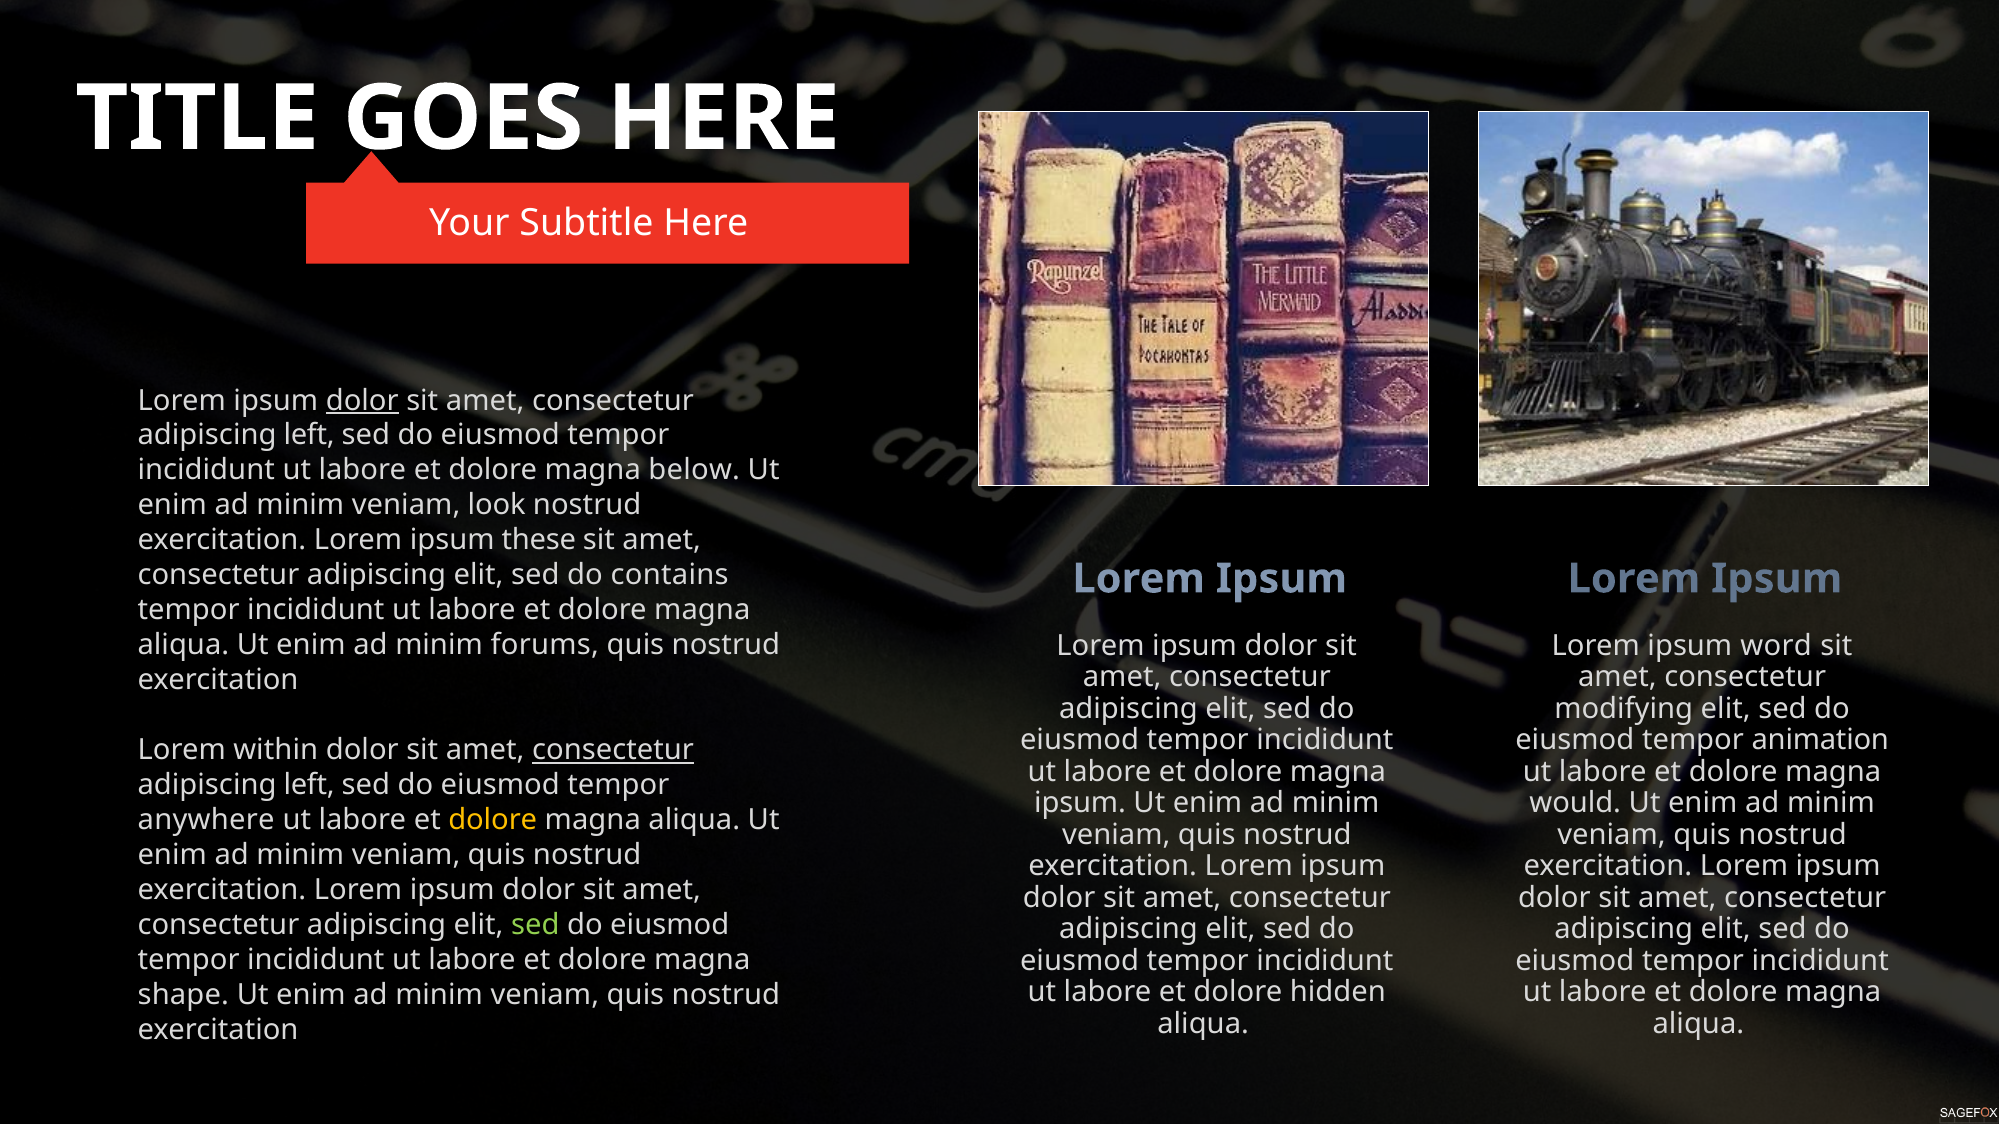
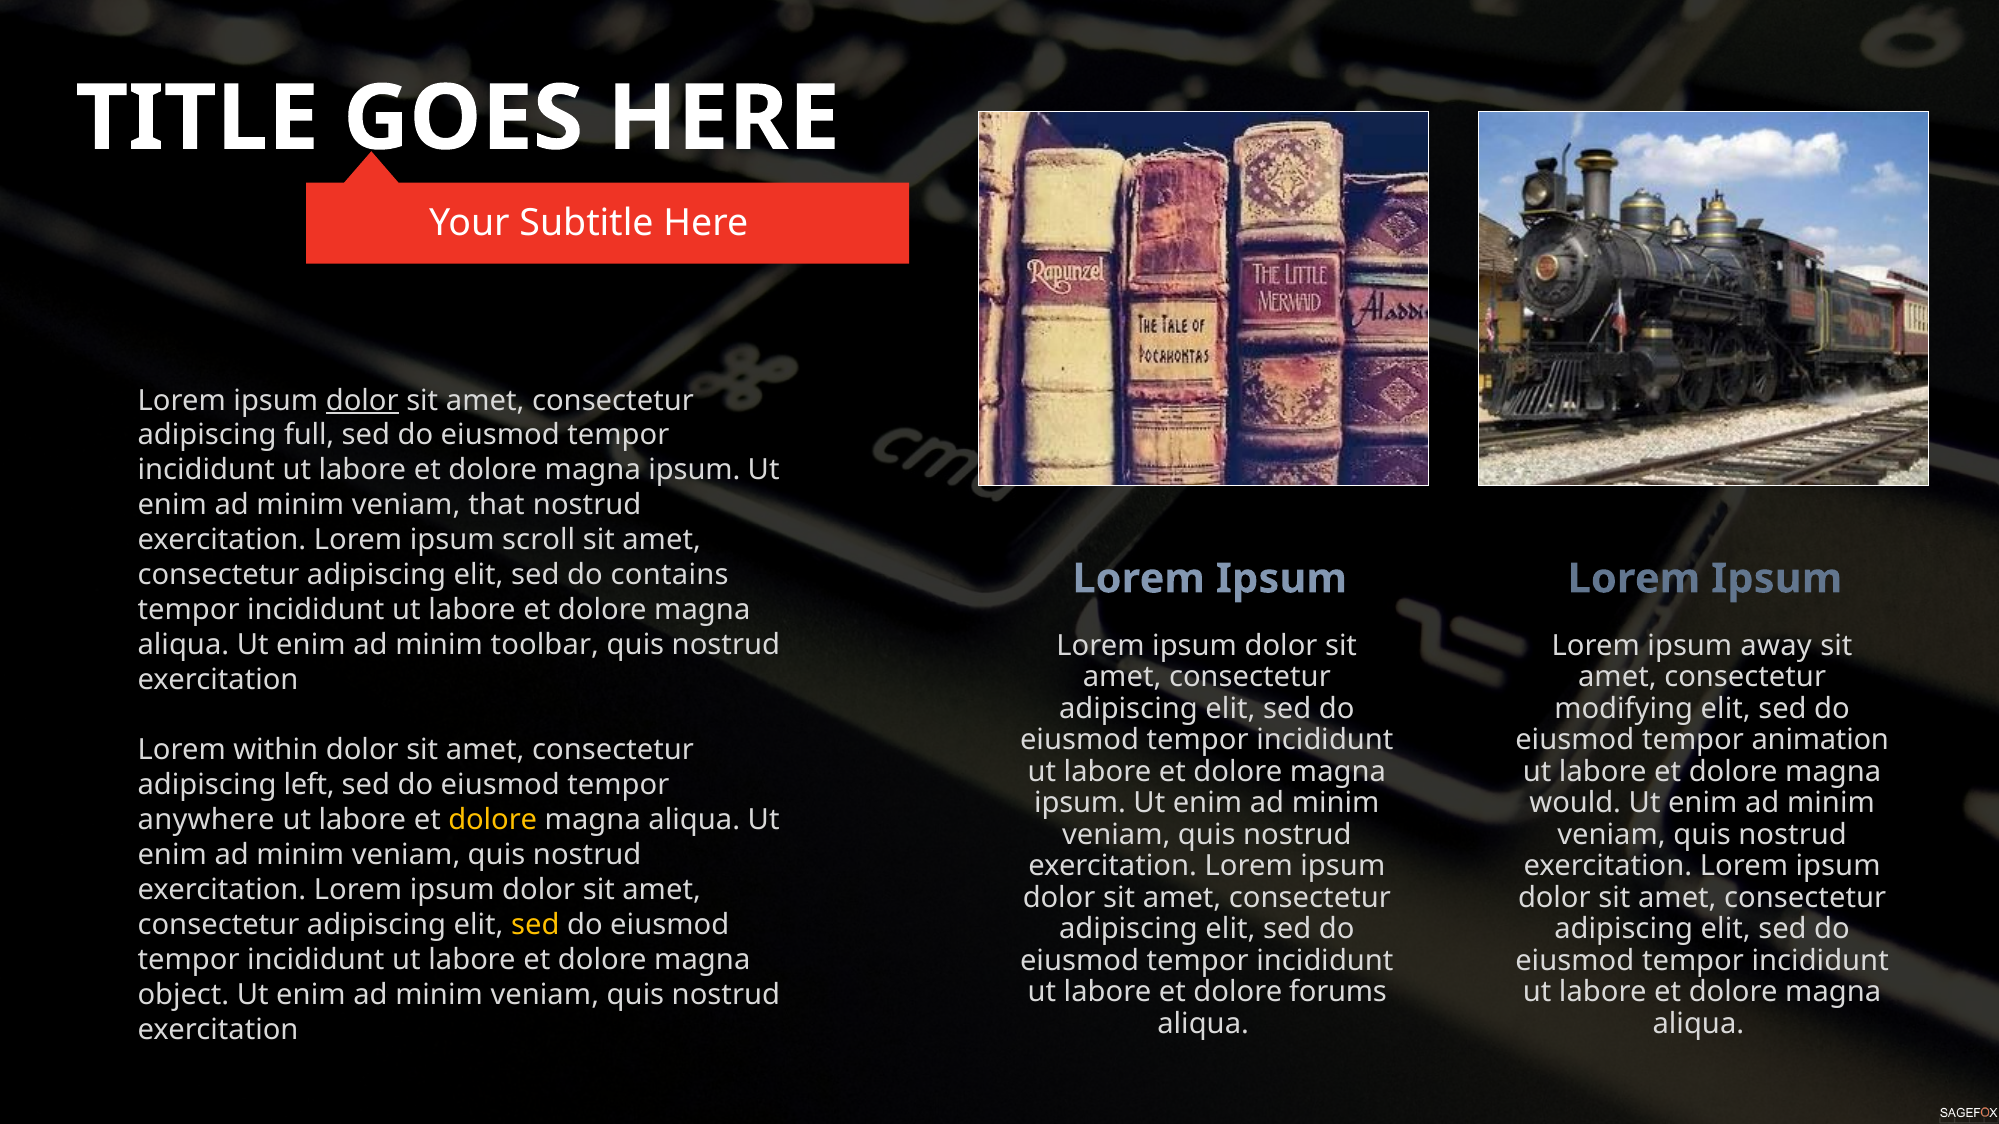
left: left -> full (309, 436)
below: below -> ipsum (694, 471)
look: look -> that (496, 506)
these: these -> scroll (539, 541)
forums: forums -> toolbar (545, 646)
word: word -> away (1776, 646)
consectetur underline: present -> none (613, 751)
sed colour: light green -> yellow (535, 926)
hidden: hidden -> forums (1338, 992)
shape: shape -> object (183, 996)
